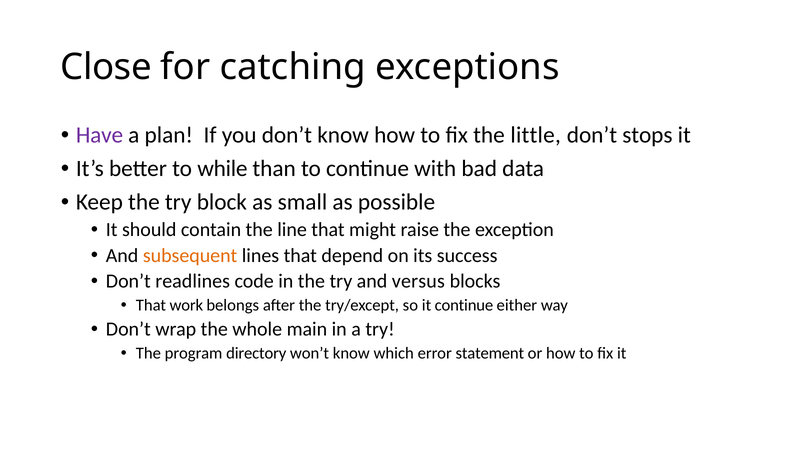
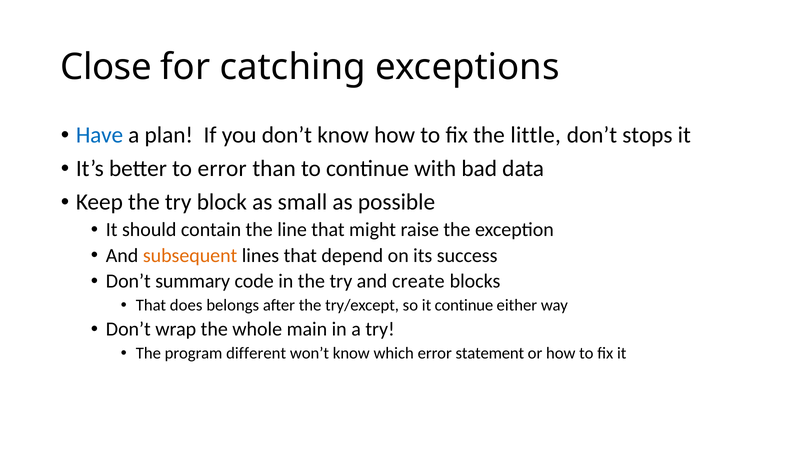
Have colour: purple -> blue (100, 135)
to while: while -> error (222, 168)
readlines: readlines -> summary (193, 281)
versus: versus -> create (418, 281)
work: work -> does (186, 305)
directory: directory -> different (256, 353)
